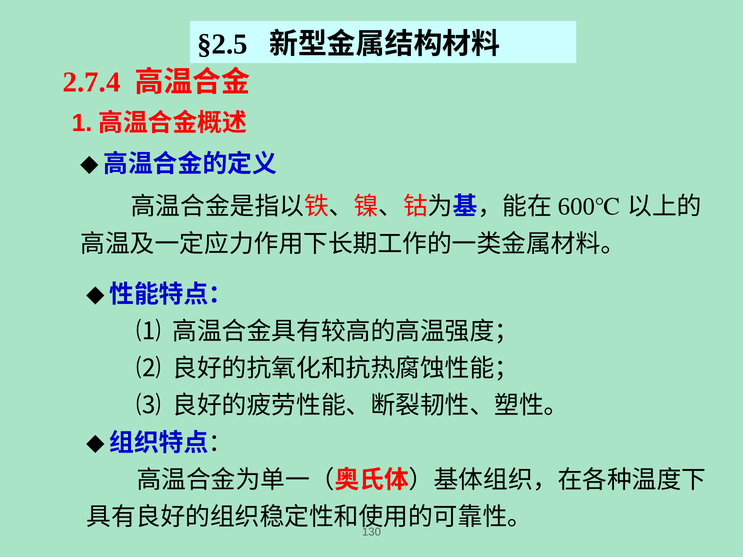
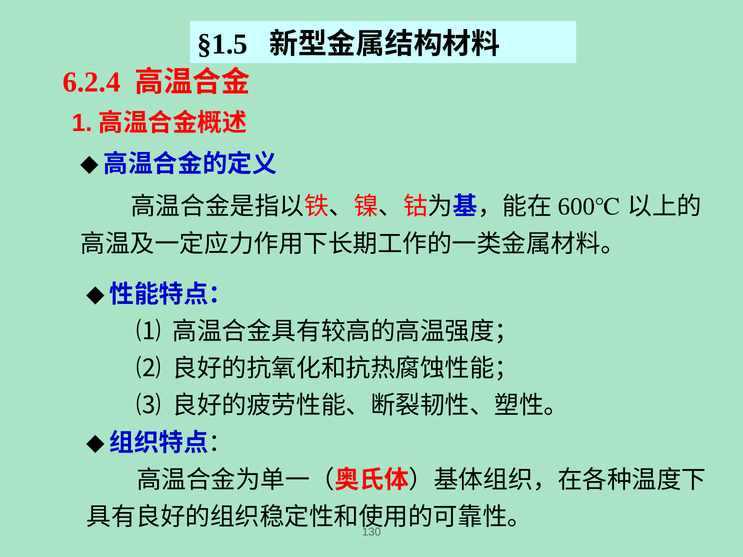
§2.5: §2.5 -> §1.5 (223, 44)
2.7.4: 2.7.4 -> 6.2.4 (92, 82)
